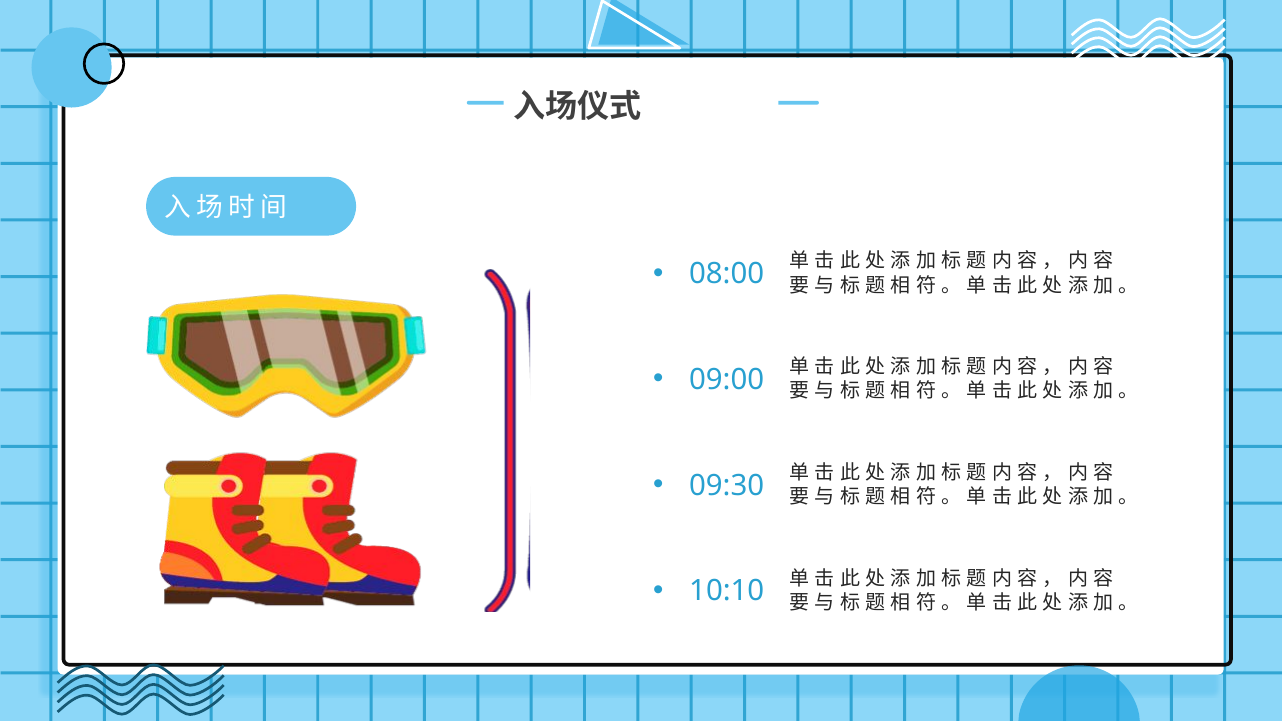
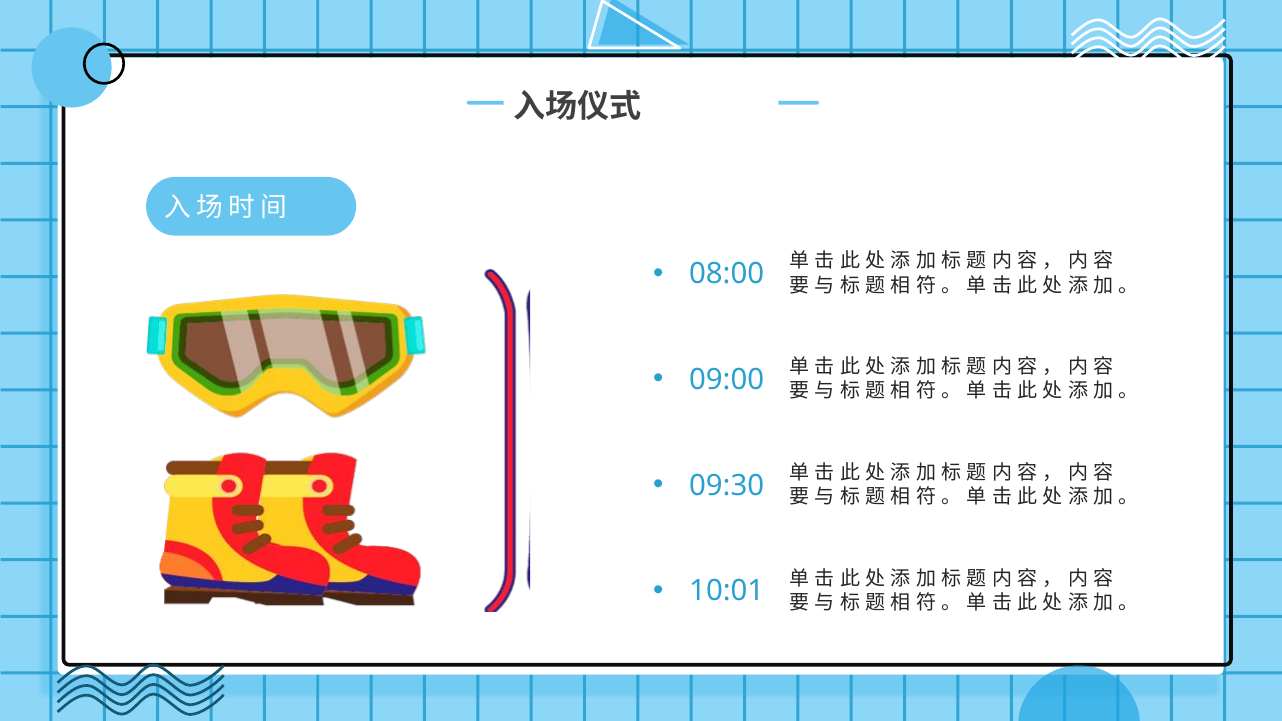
10:10: 10:10 -> 10:01 (727, 591)
